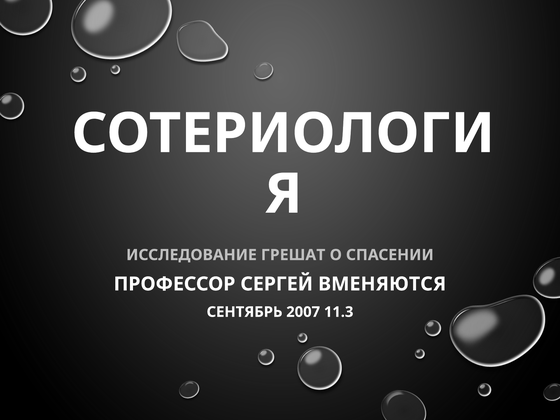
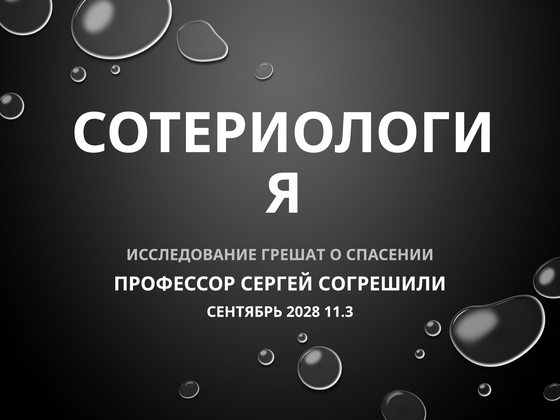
ВМЕНЯЮТСЯ: ВМЕНЯЮТСЯ -> СОГРЕШИЛИ (382, 284)
2007: 2007 -> 2028 (303, 312)
